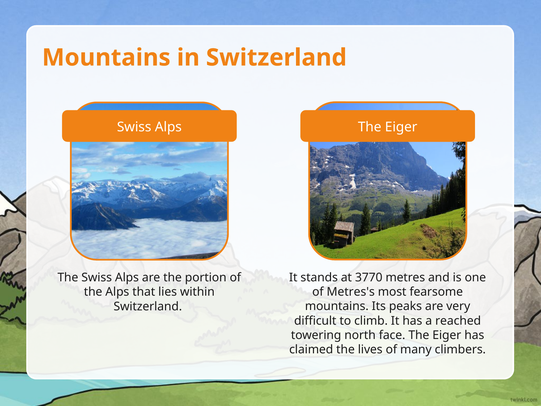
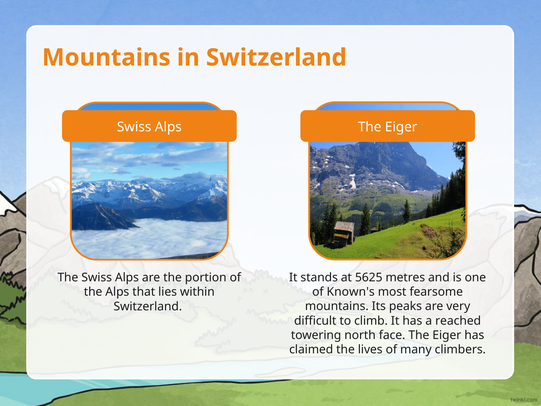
3770: 3770 -> 5625 (369, 277)
Metres's: Metres's -> Known's (351, 292)
